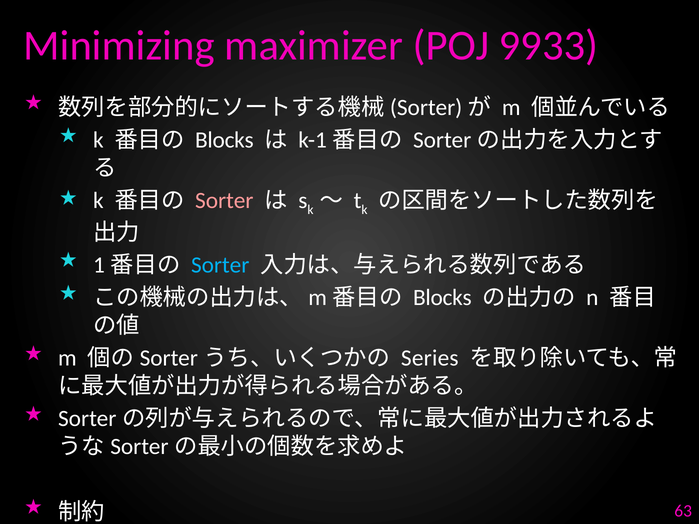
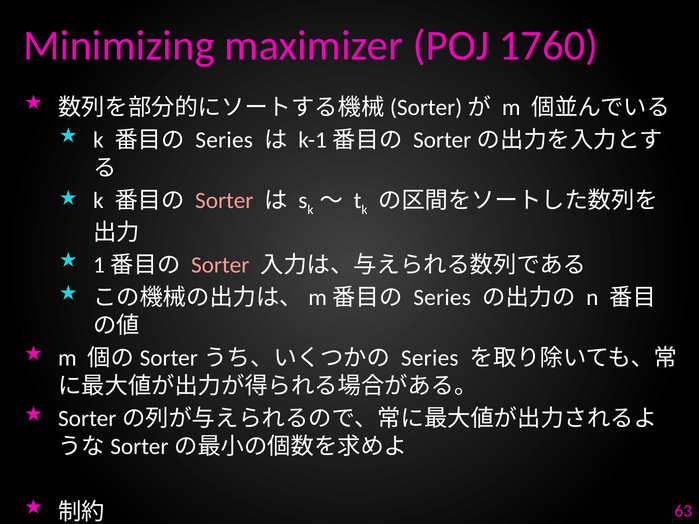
9933: 9933 -> 1760 (549, 45)
Blocks: Blocks -> Series (224, 140)
Sorter colour: light blue -> pink (220, 265)
Blocks: Blocks -> Series (442, 298)
